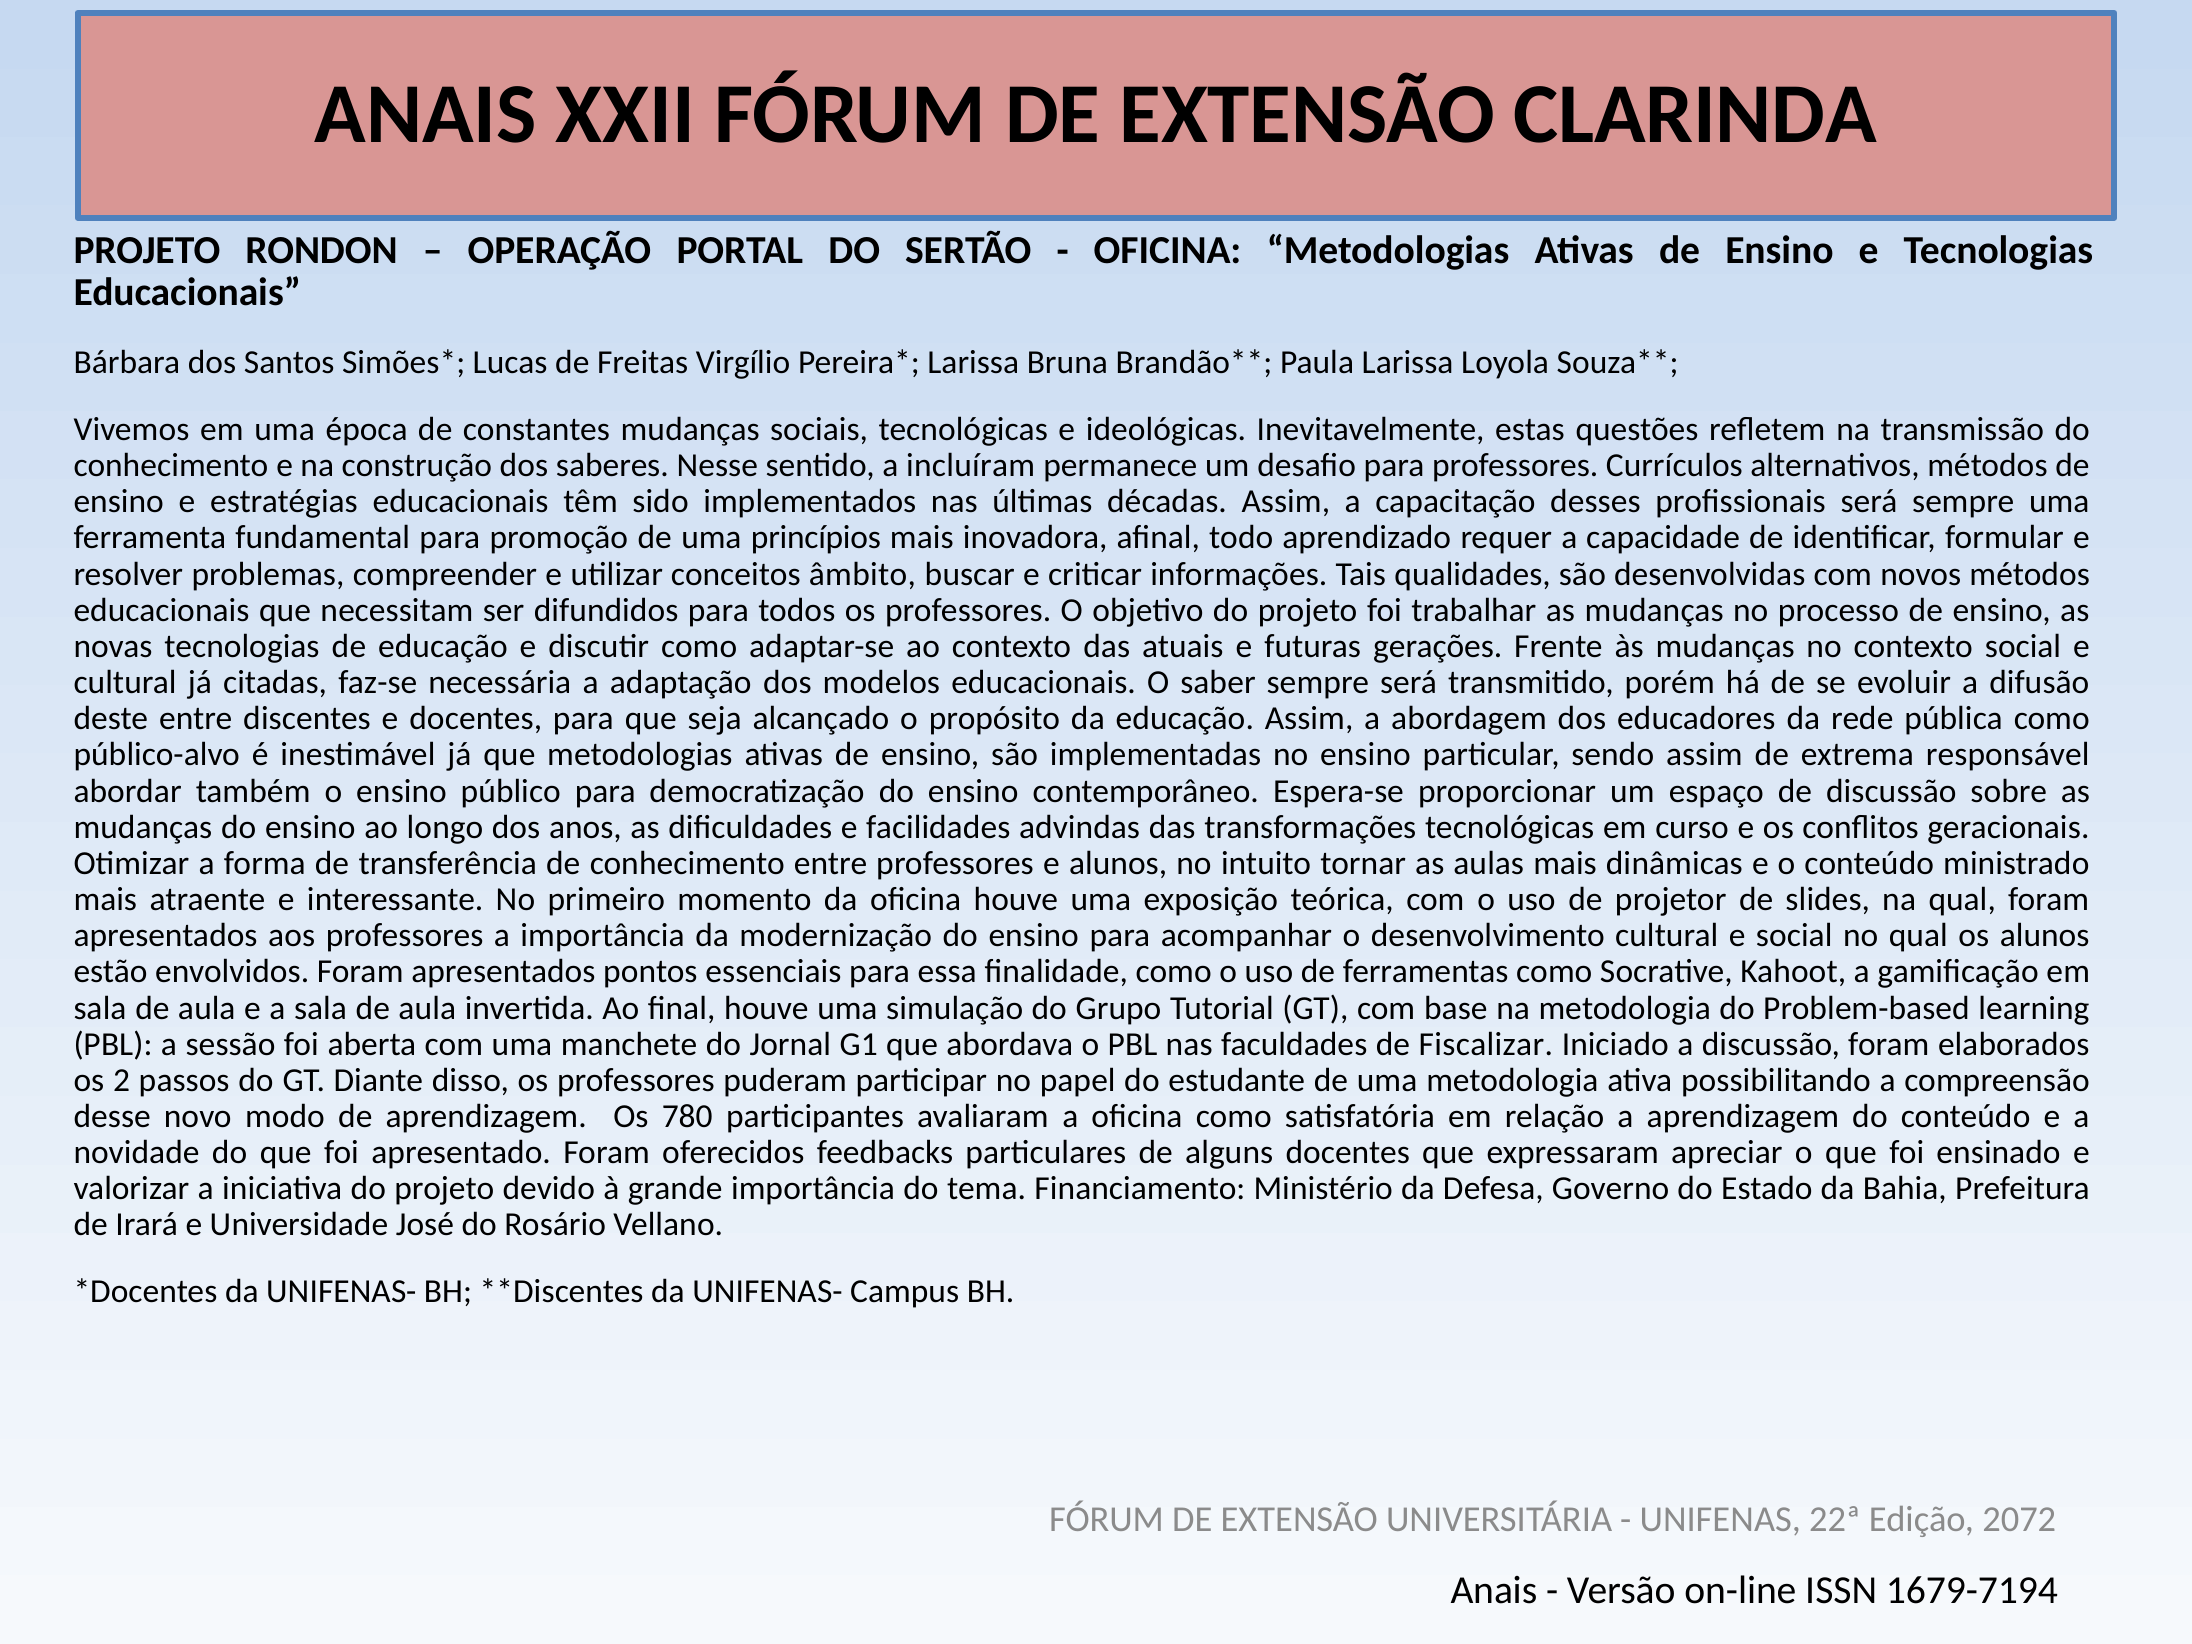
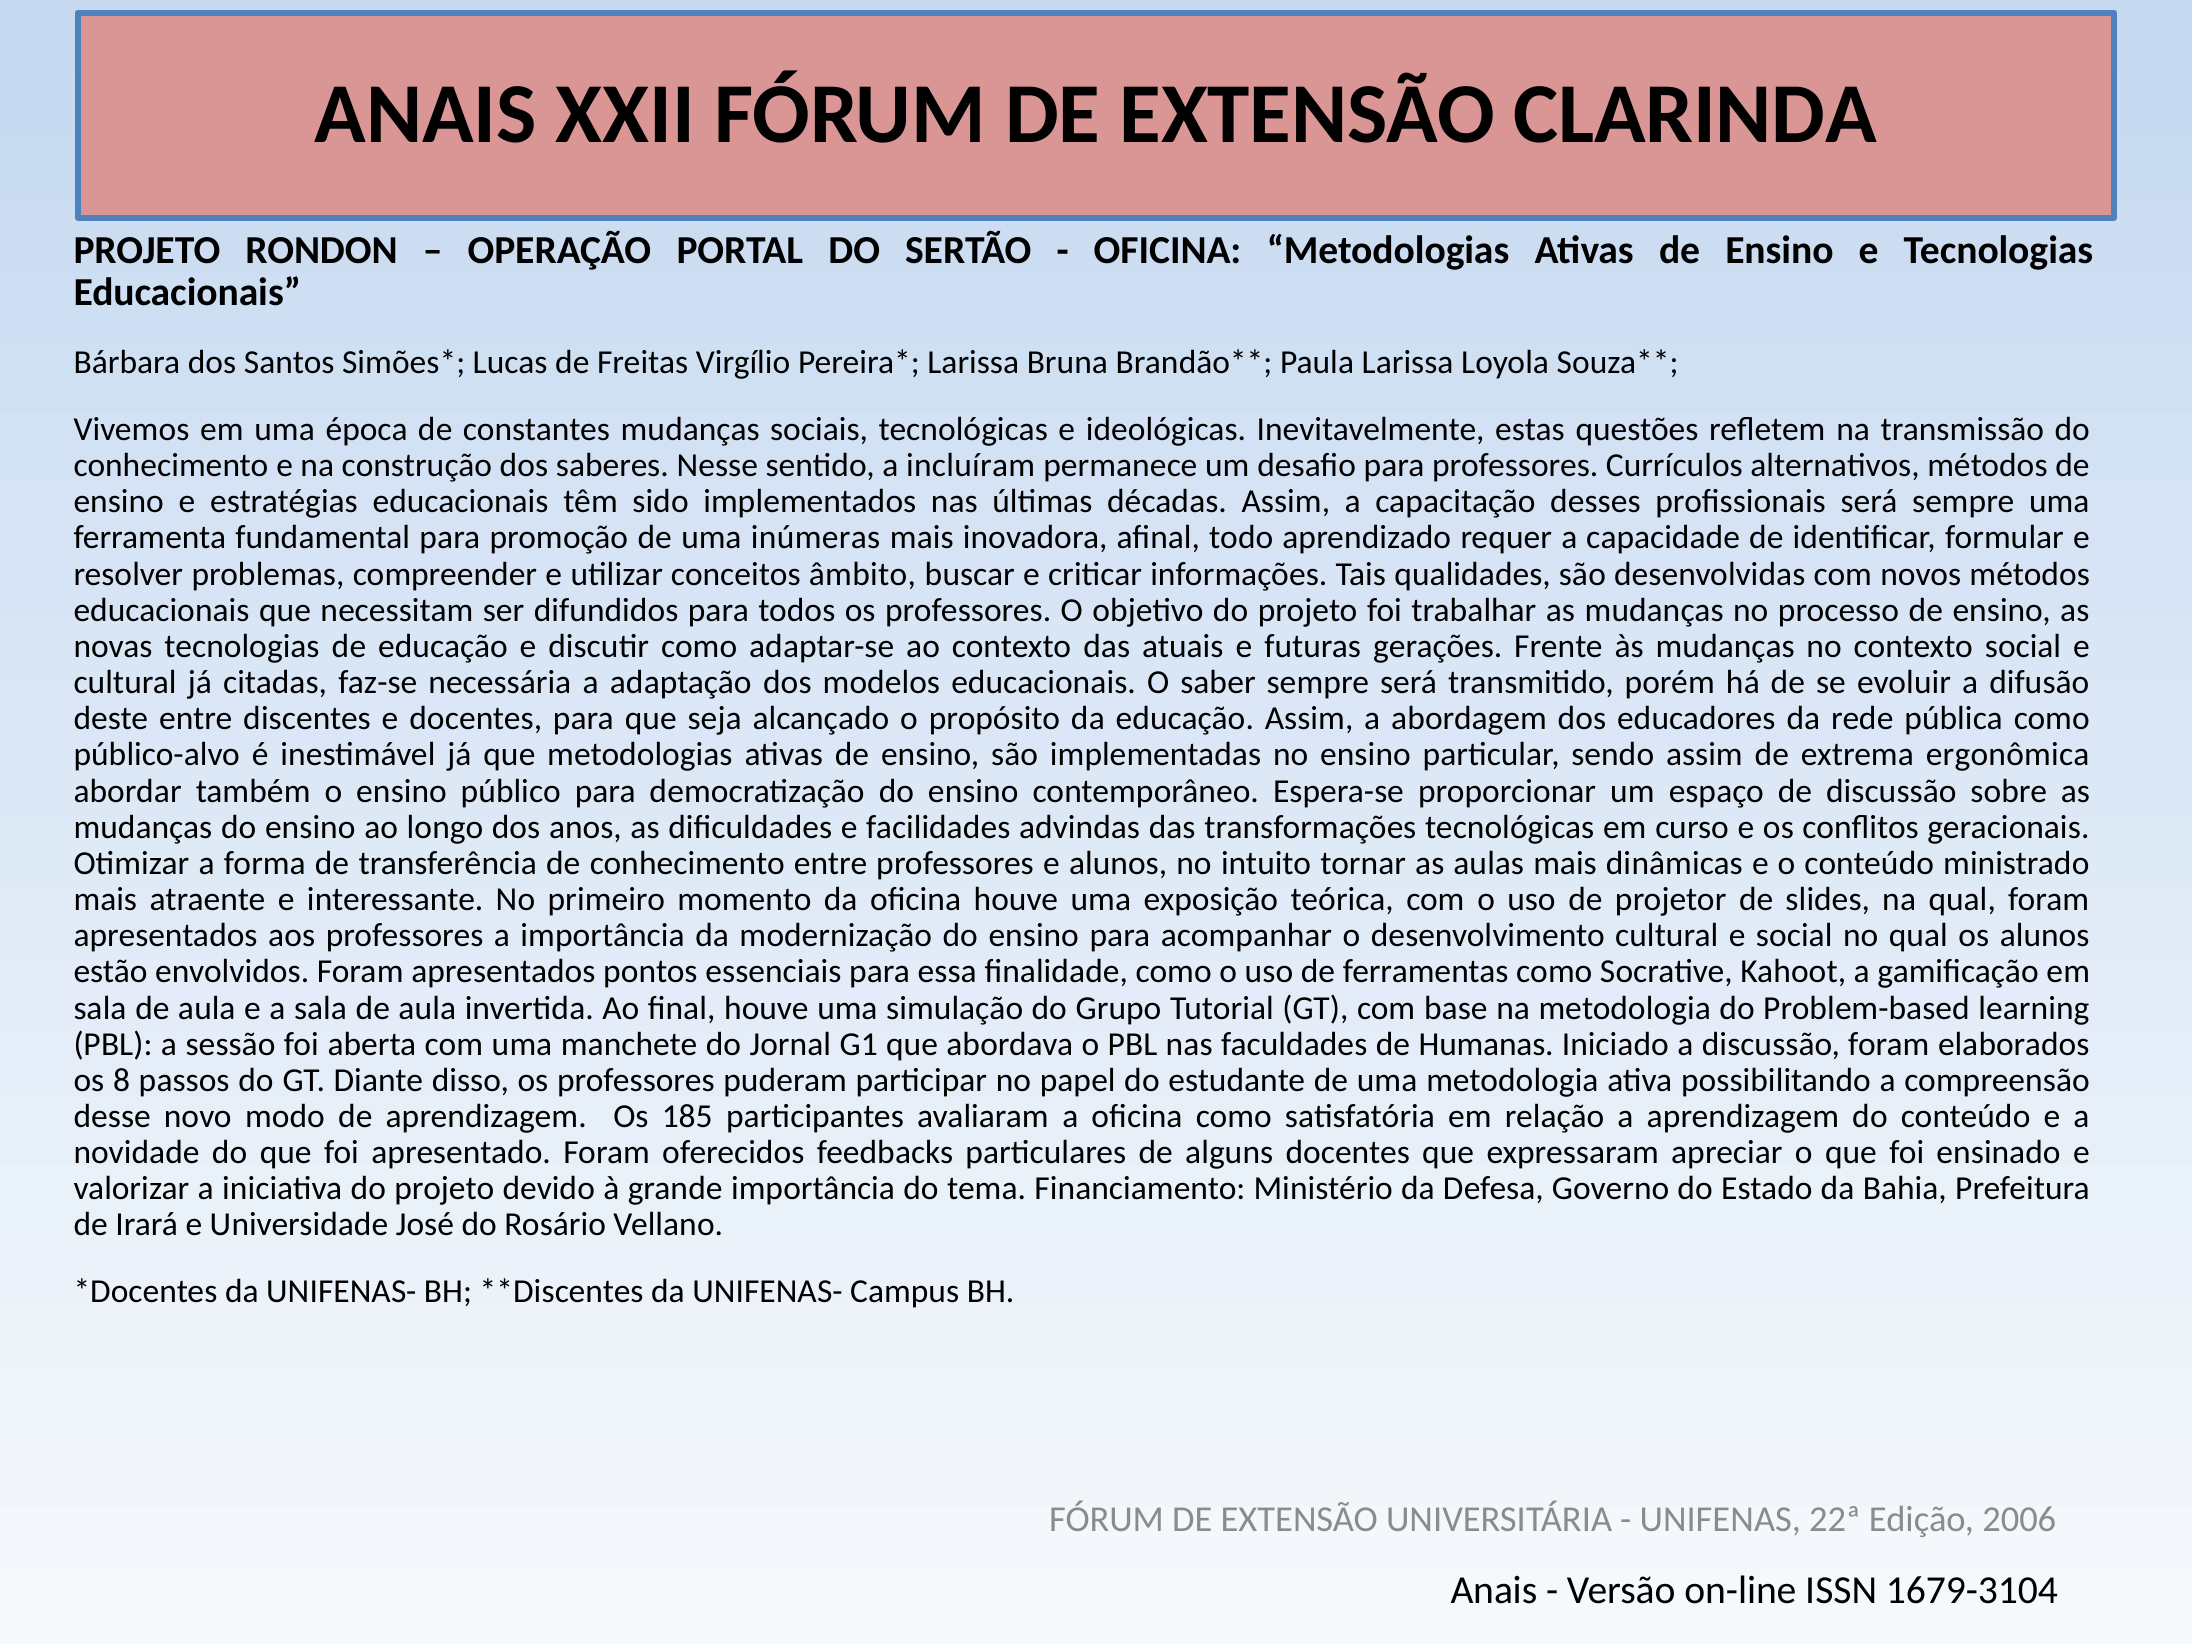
princípios: princípios -> inúmeras (816, 538)
responsável: responsável -> ergonômica (2008, 755)
Fiscalizar: Fiscalizar -> Humanas (1486, 1044)
2: 2 -> 8 (122, 1080)
780: 780 -> 185 (687, 1116)
2072: 2072 -> 2006 (2019, 1520)
1679-7194: 1679-7194 -> 1679-3104 (1972, 1591)
